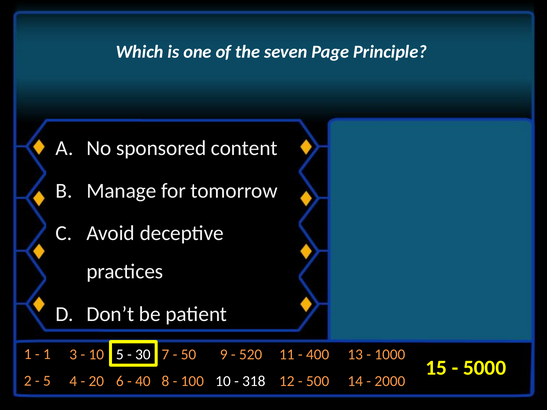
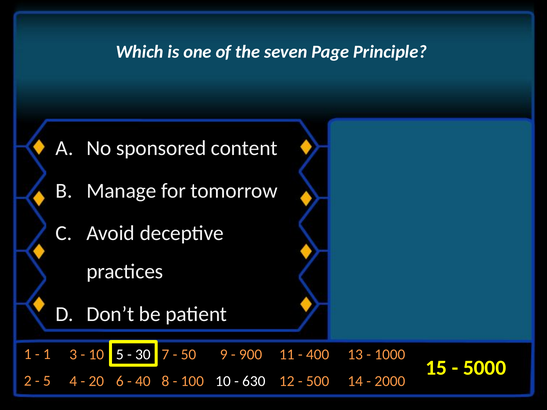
520: 520 -> 900 (251, 355)
318: 318 -> 630 (254, 381)
